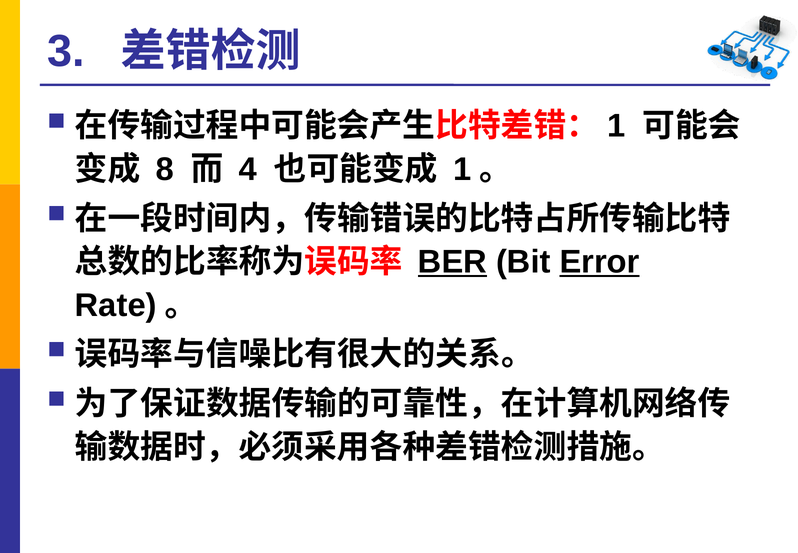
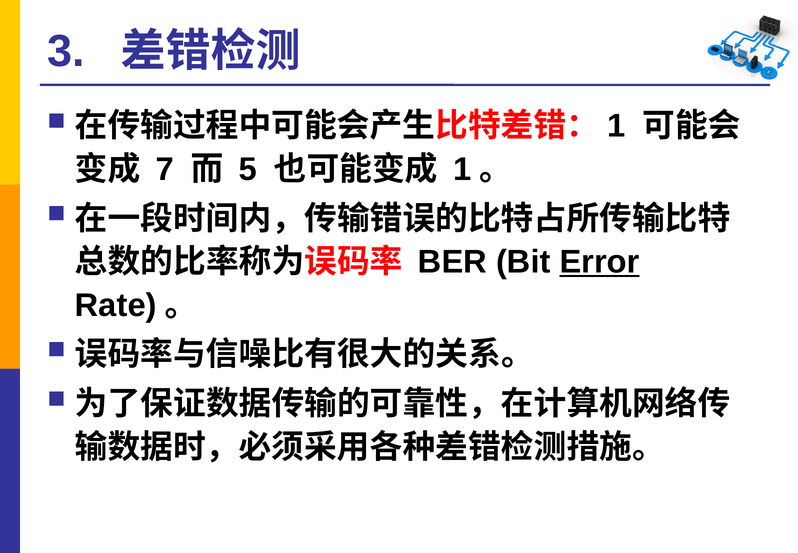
8: 8 -> 7 (165, 169)
4: 4 -> 5 (248, 169)
BER underline: present -> none (452, 262)
